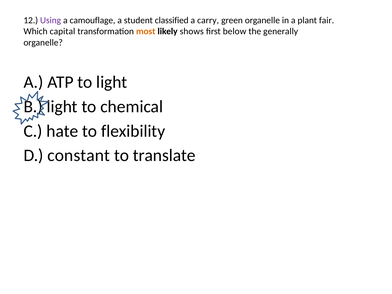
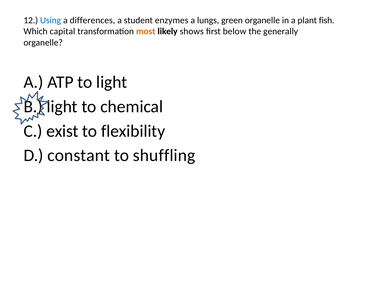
Using colour: purple -> blue (51, 20)
camouflage: camouflage -> differences (92, 20)
classified: classified -> enzymes (172, 20)
carry: carry -> lungs (208, 20)
fair: fair -> fish (327, 20)
hate: hate -> exist (62, 131)
translate: translate -> shuffling (164, 155)
